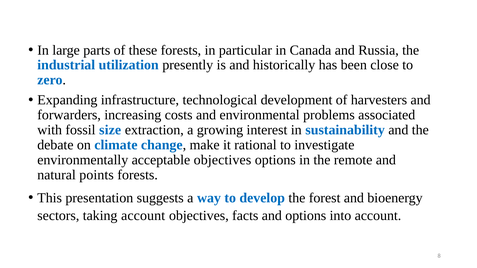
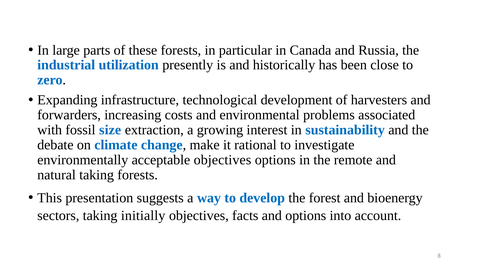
natural points: points -> taking (97, 175)
taking account: account -> initially (143, 216)
